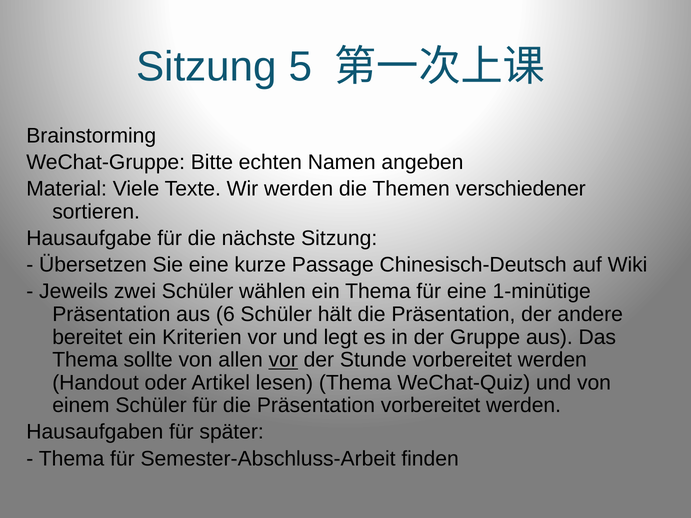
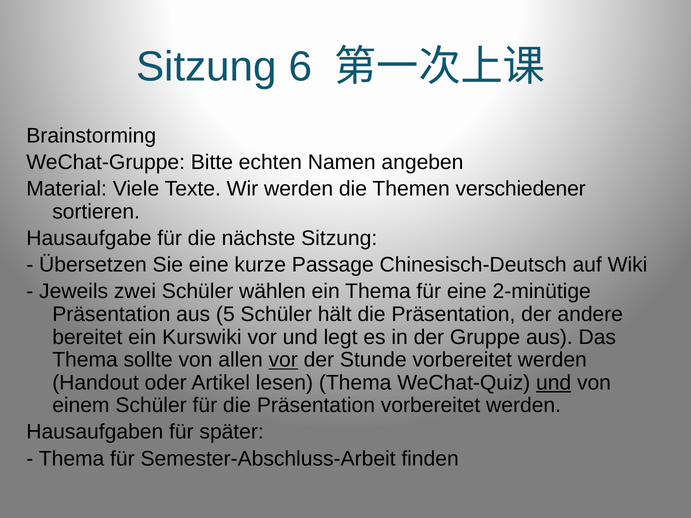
5: 5 -> 6 (300, 67)
1-minütige: 1-minütige -> 2-minütige (542, 292)
6: 6 -> 5 (225, 314)
Kriterien: Kriterien -> Kurswiki (202, 337)
und underline: none -> present (554, 383)
